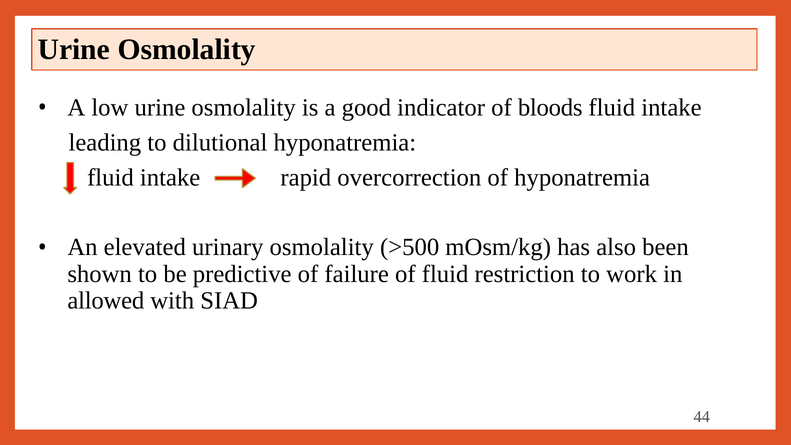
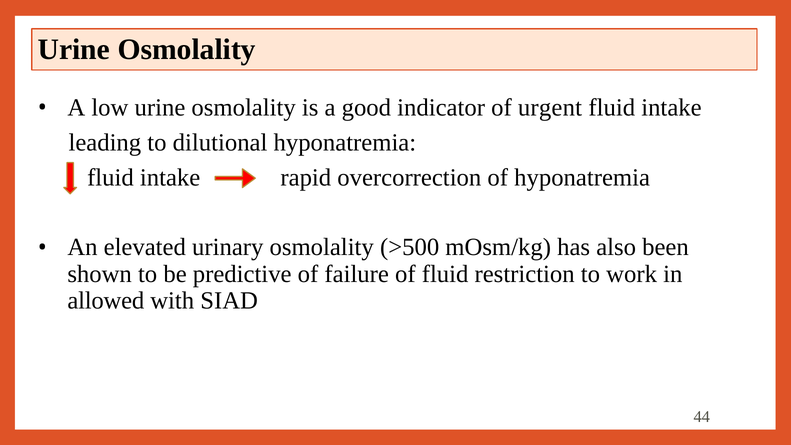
bloods: bloods -> urgent (550, 107)
